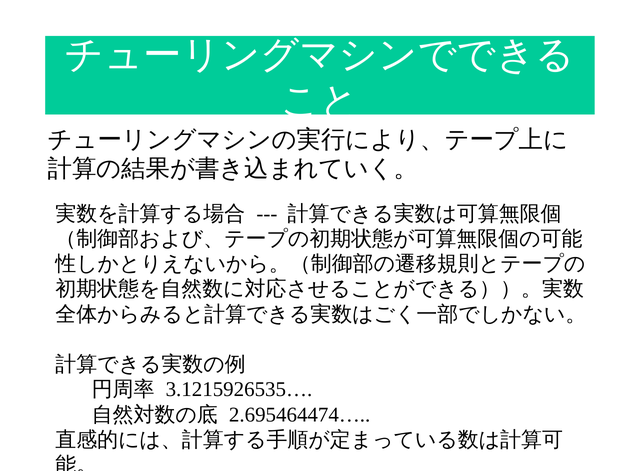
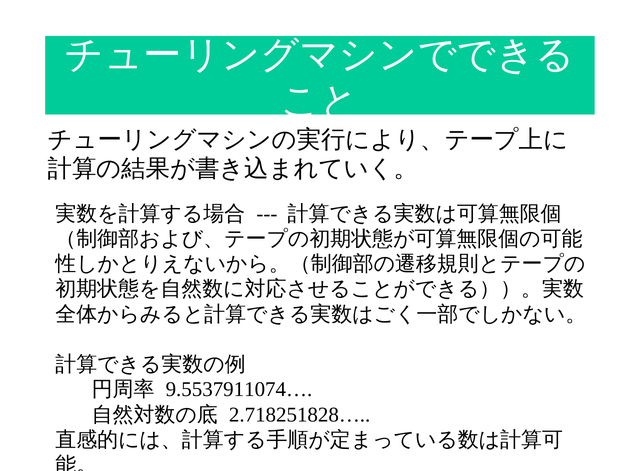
3.1215926535…: 3.1215926535… -> 9.5537911074… (239, 390)
2.695464474…: 2.695464474… -> 2.718251828… (300, 415)
